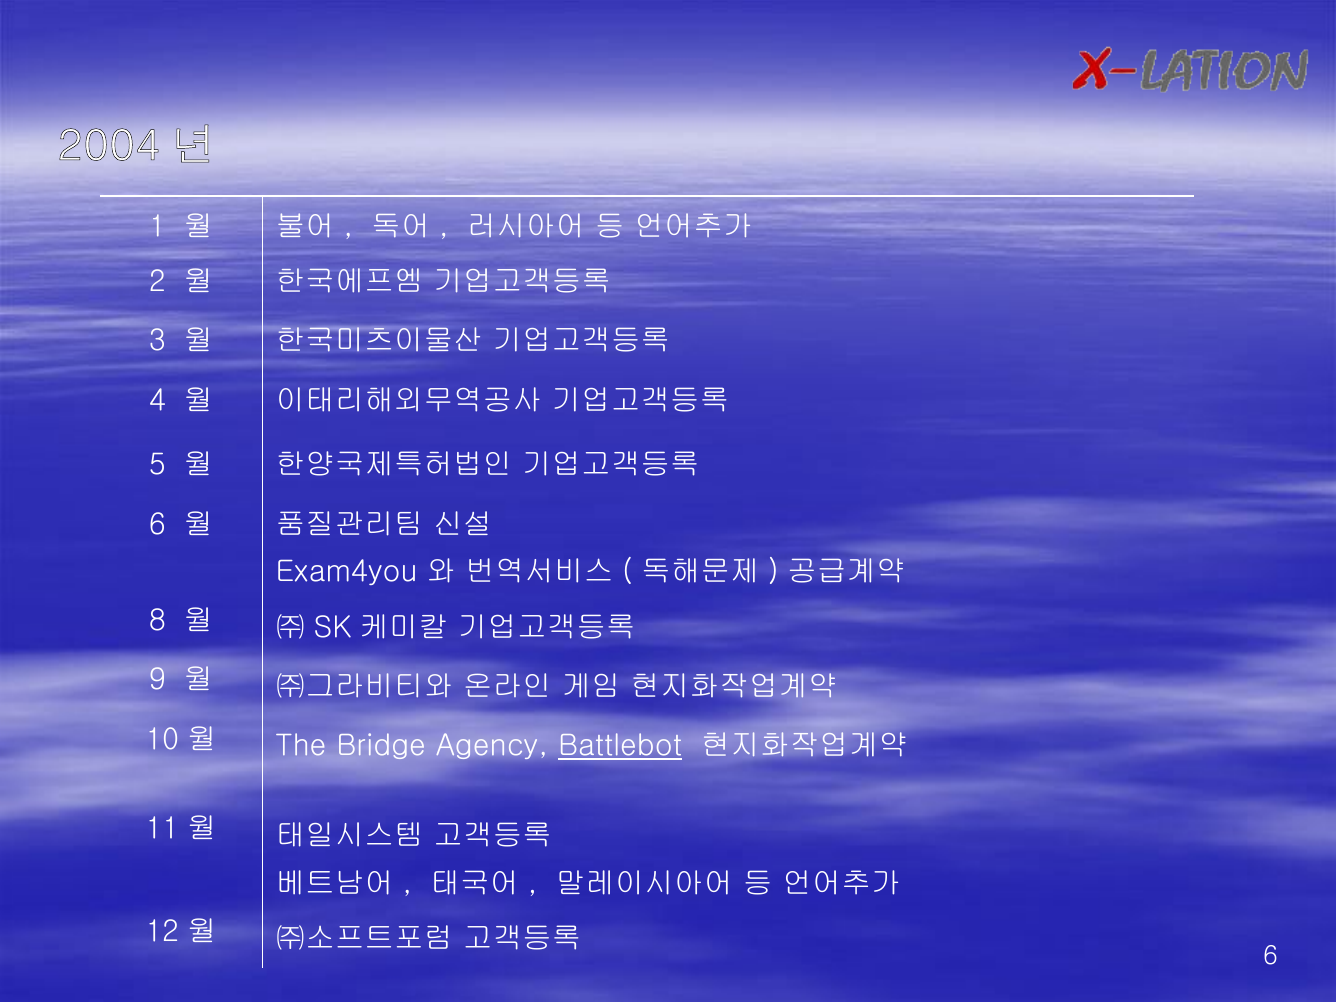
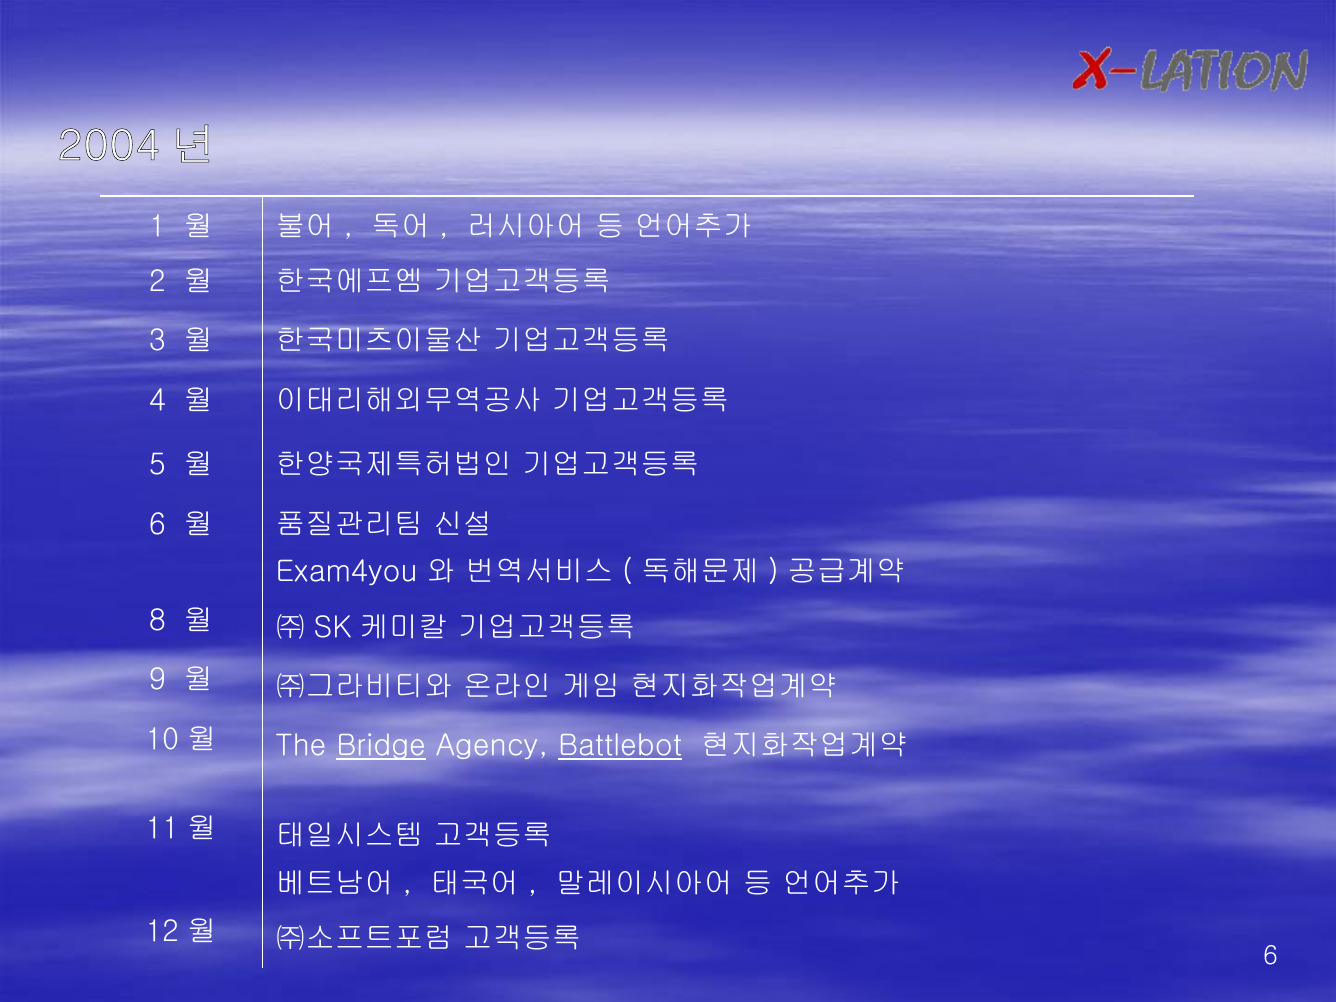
Bridge underline: none -> present (381, 746)
